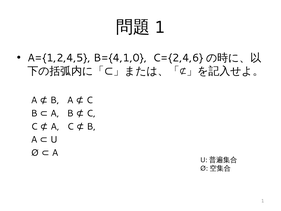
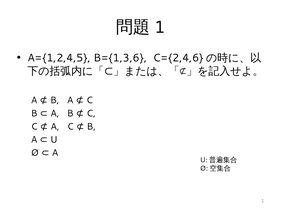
B={4,1,0: B={4,1,0 -> B={1,3,6 (120, 58)
